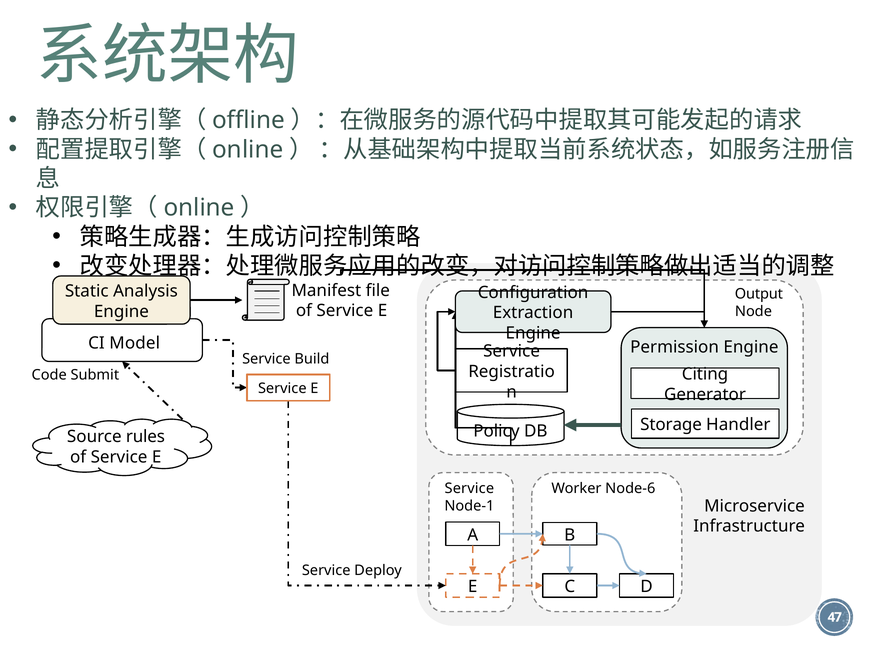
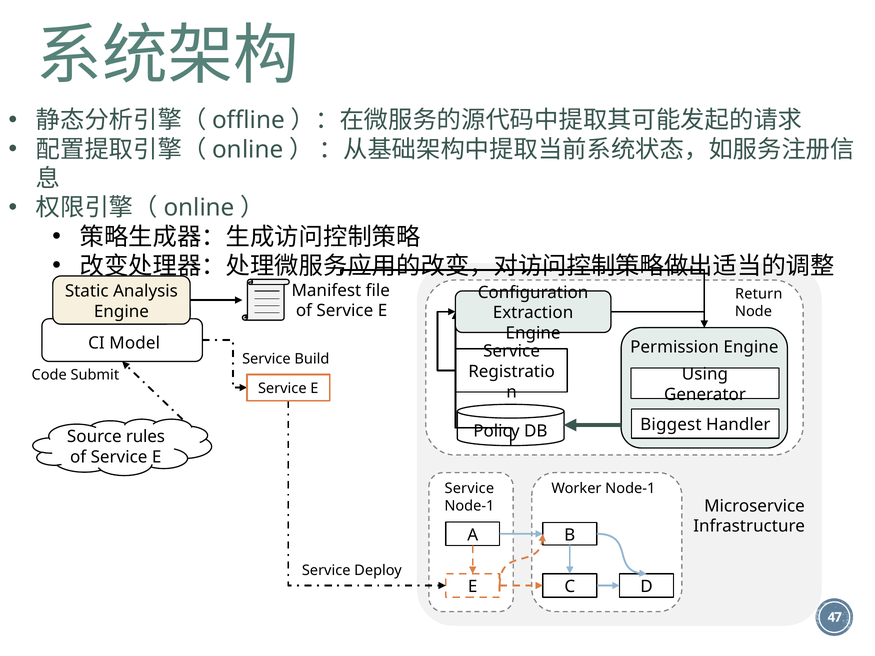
Output: Output -> Return (759, 294)
Citing: Citing -> Using (705, 374)
Storage: Storage -> Biggest (671, 425)
Worker Node-6: Node-6 -> Node-1 (630, 489)
